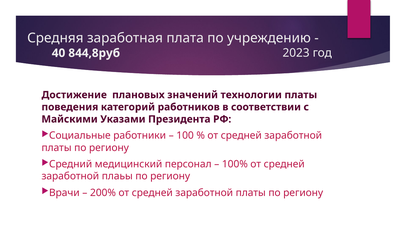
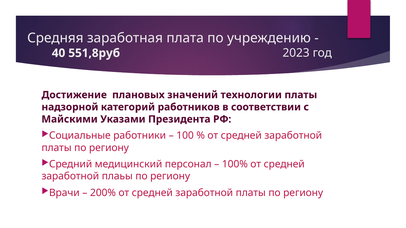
844,8руб: 844,8руб -> 551,8руб (94, 53)
поведения: поведения -> надзорной (70, 107)
